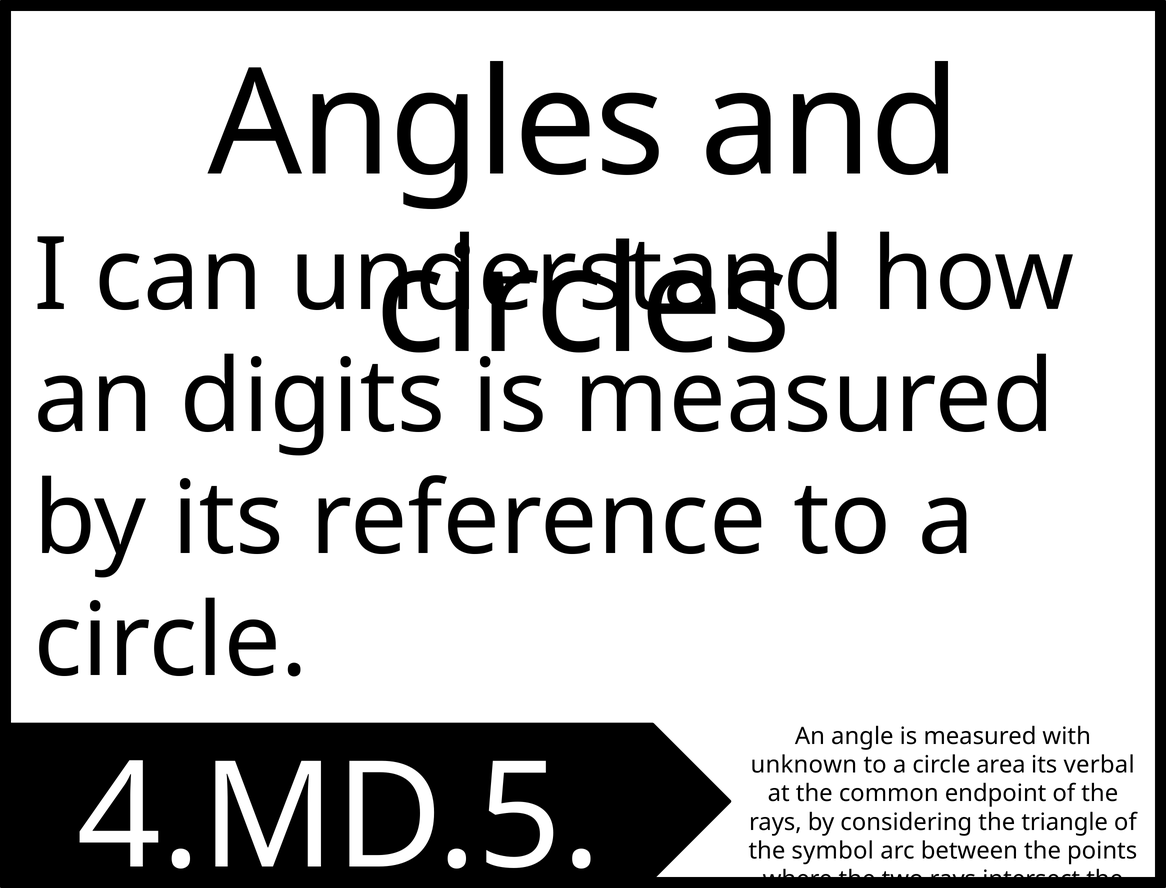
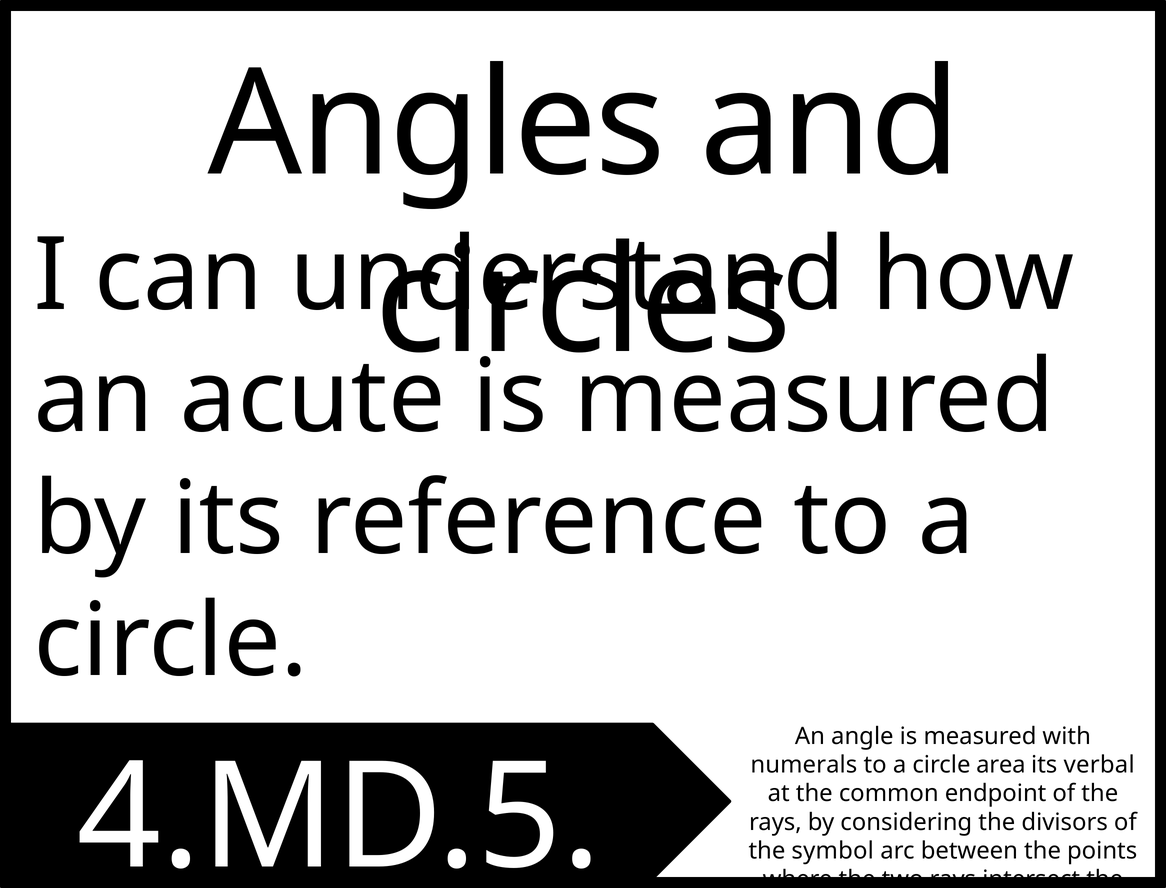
digits: digits -> acute (313, 398)
unknown: unknown -> numerals (804, 765)
triangle: triangle -> divisors (1065, 823)
